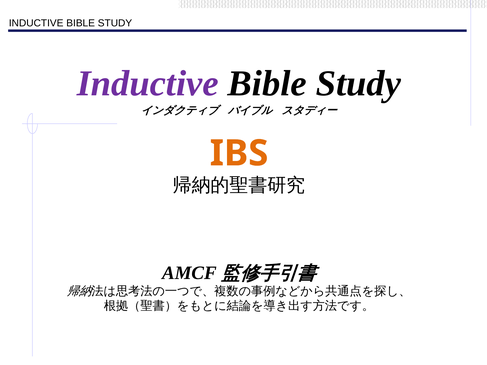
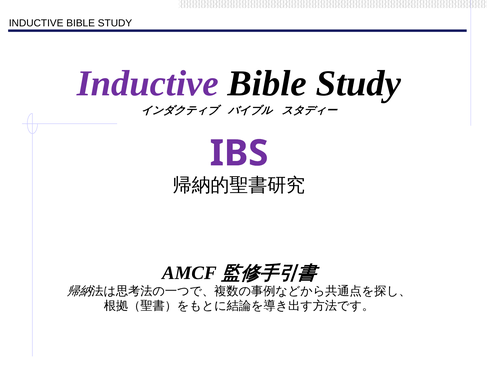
IBS colour: orange -> purple (239, 153)
